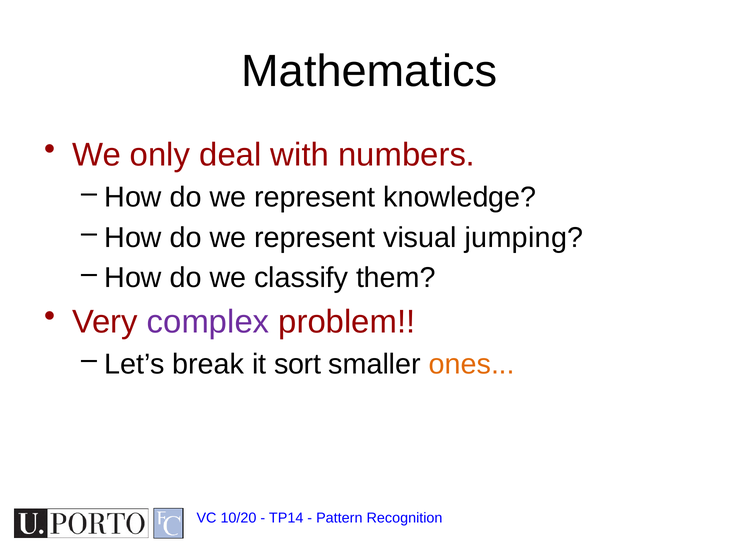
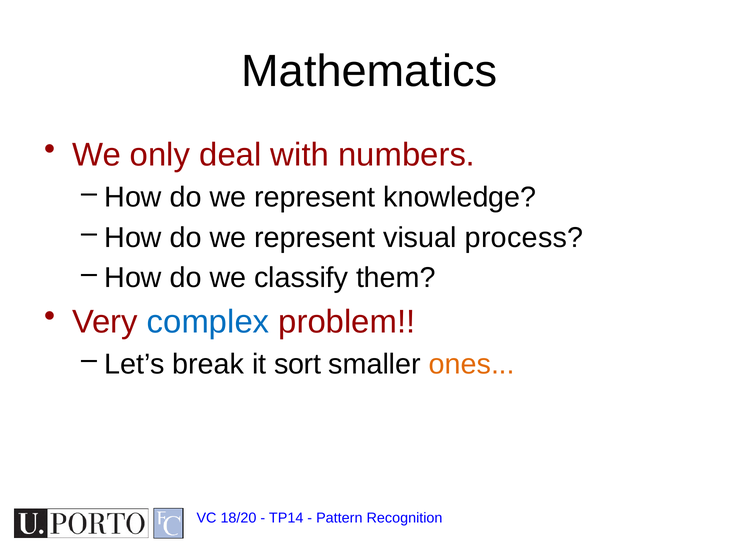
jumping: jumping -> process (524, 238)
complex colour: purple -> blue (208, 322)
10/20: 10/20 -> 18/20 (238, 518)
